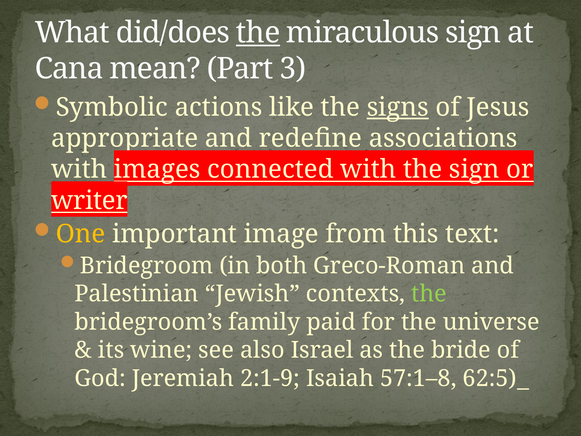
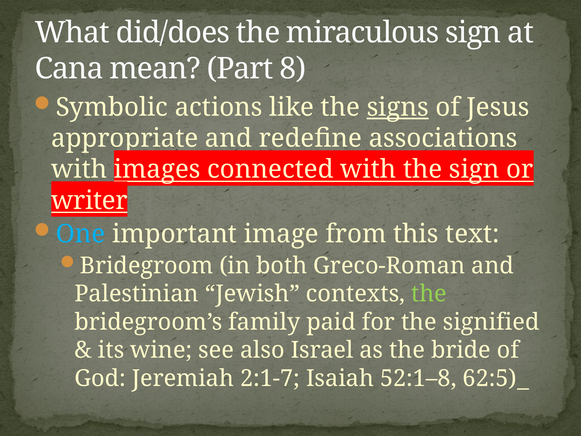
the underline: present -> none (258, 33)
3: 3 -> 8 (293, 68)
One colour: yellow -> light blue (81, 234)
universe: universe -> signified (491, 322)
2:1-9: 2:1-9 -> 2:1-7 (270, 378)
57:1–8: 57:1–8 -> 52:1–8 (418, 378)
